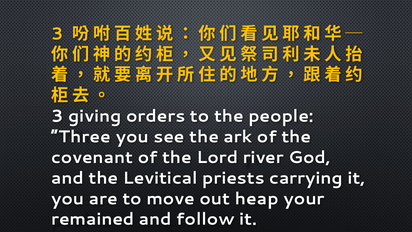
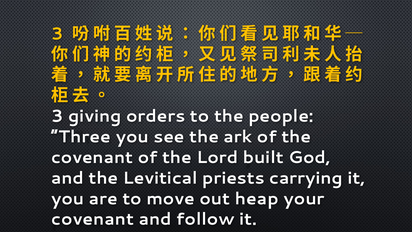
river: river -> built (263, 157)
remained: remained -> covenant (93, 219)
